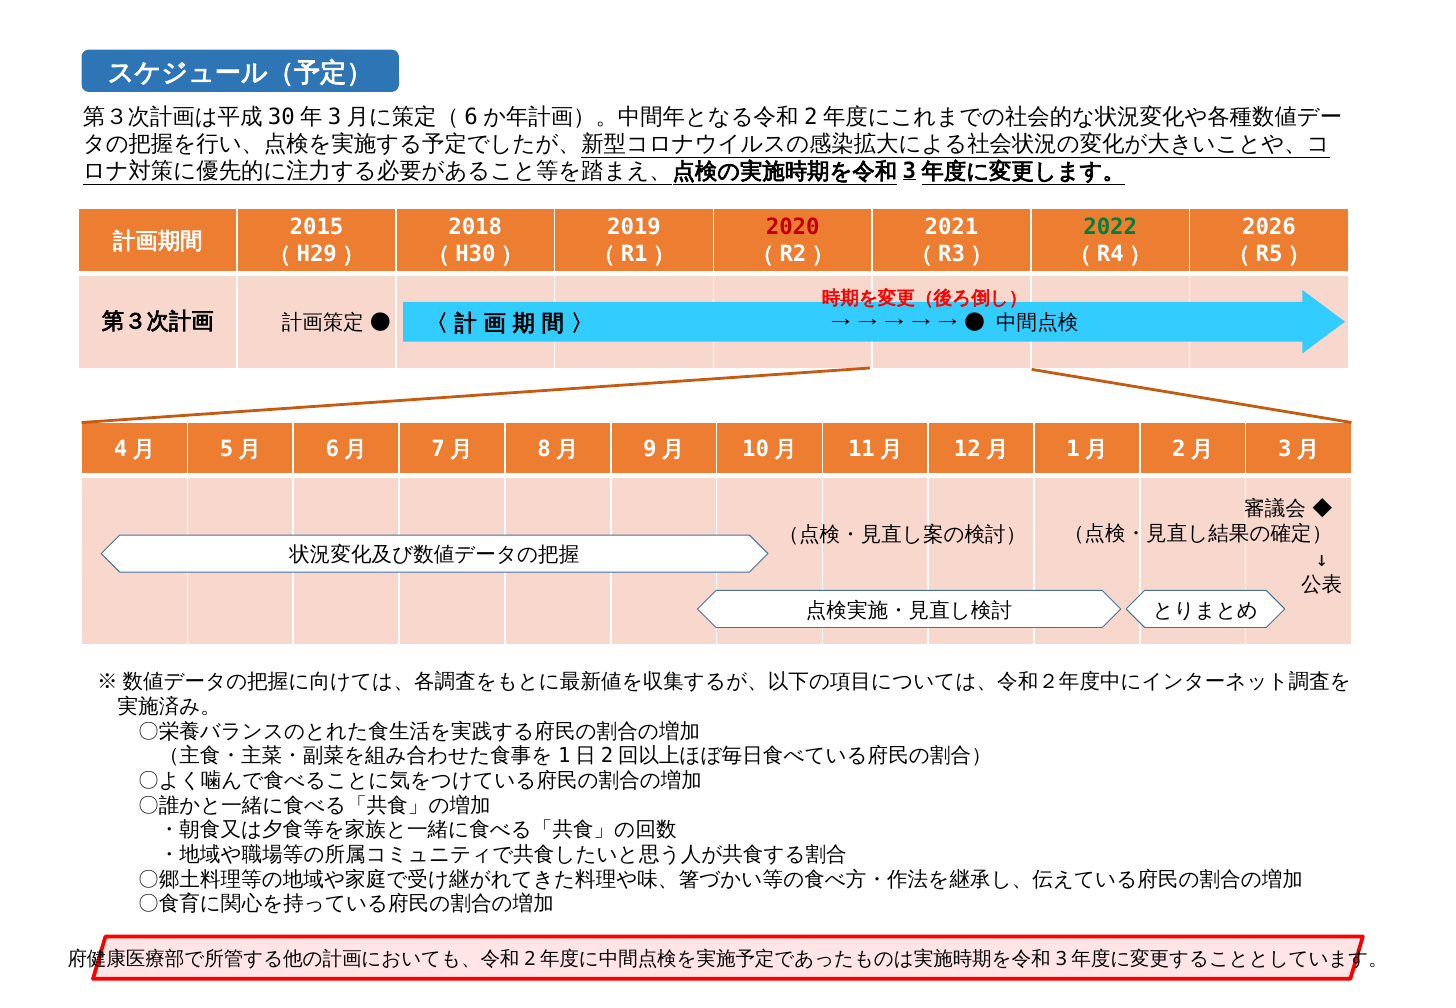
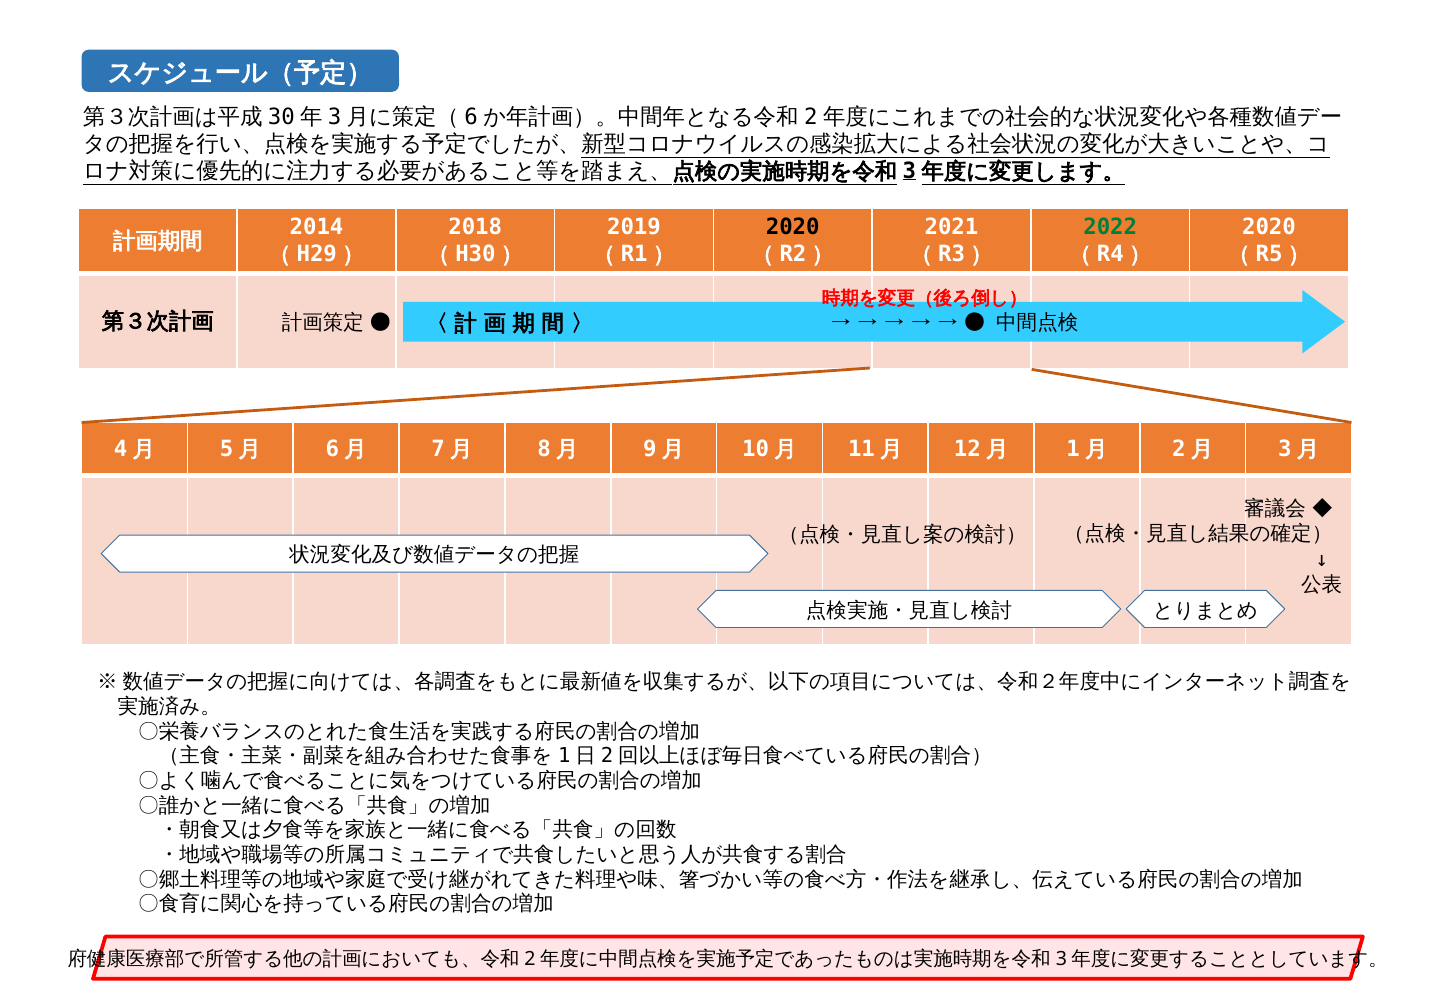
2015: 2015 -> 2014 (317, 227)
2020 colour: red -> black (793, 227)
2026: 2026 -> 2020 (1269, 227)
